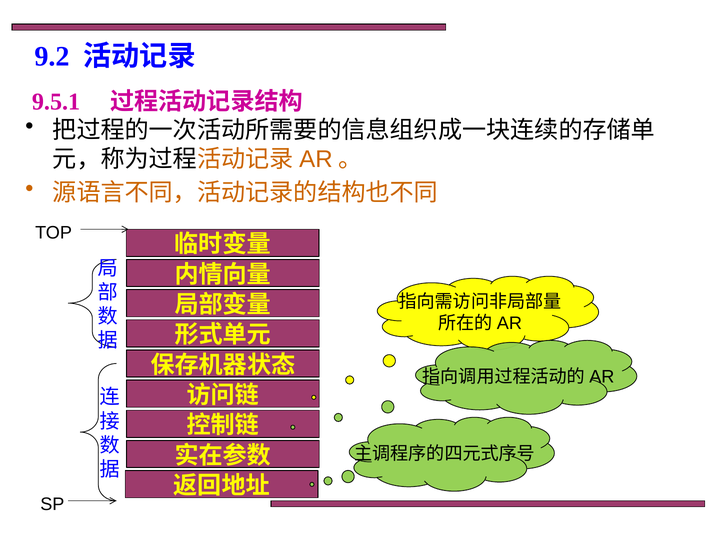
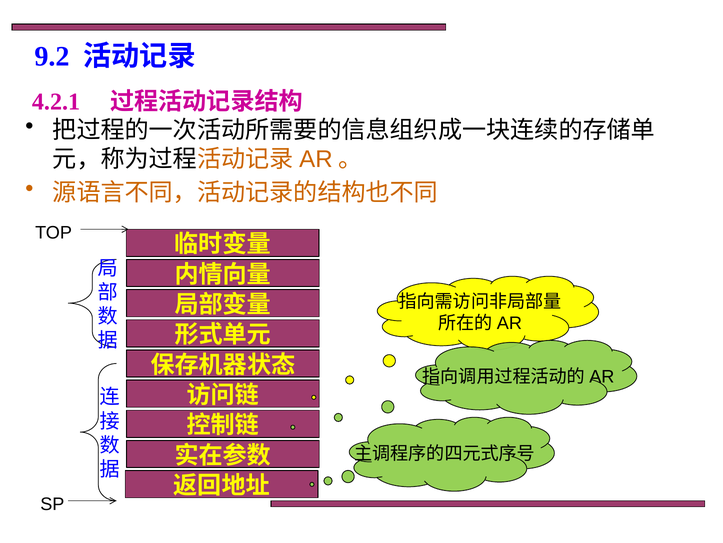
9.5.1: 9.5.1 -> 4.2.1 (56, 101)
